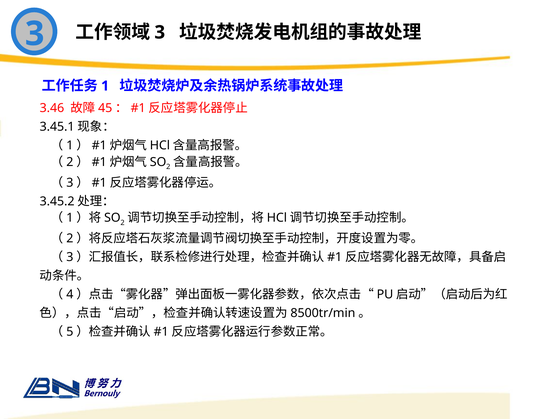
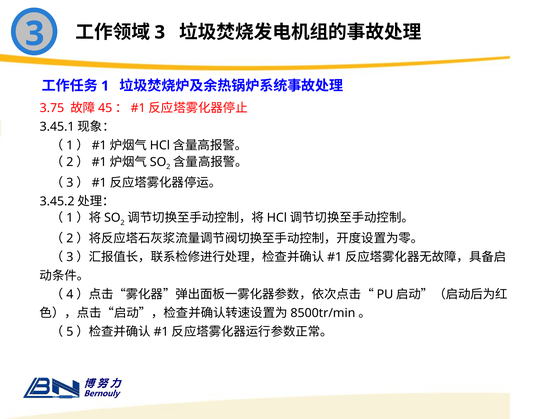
3.46: 3.46 -> 3.75 (52, 108)
